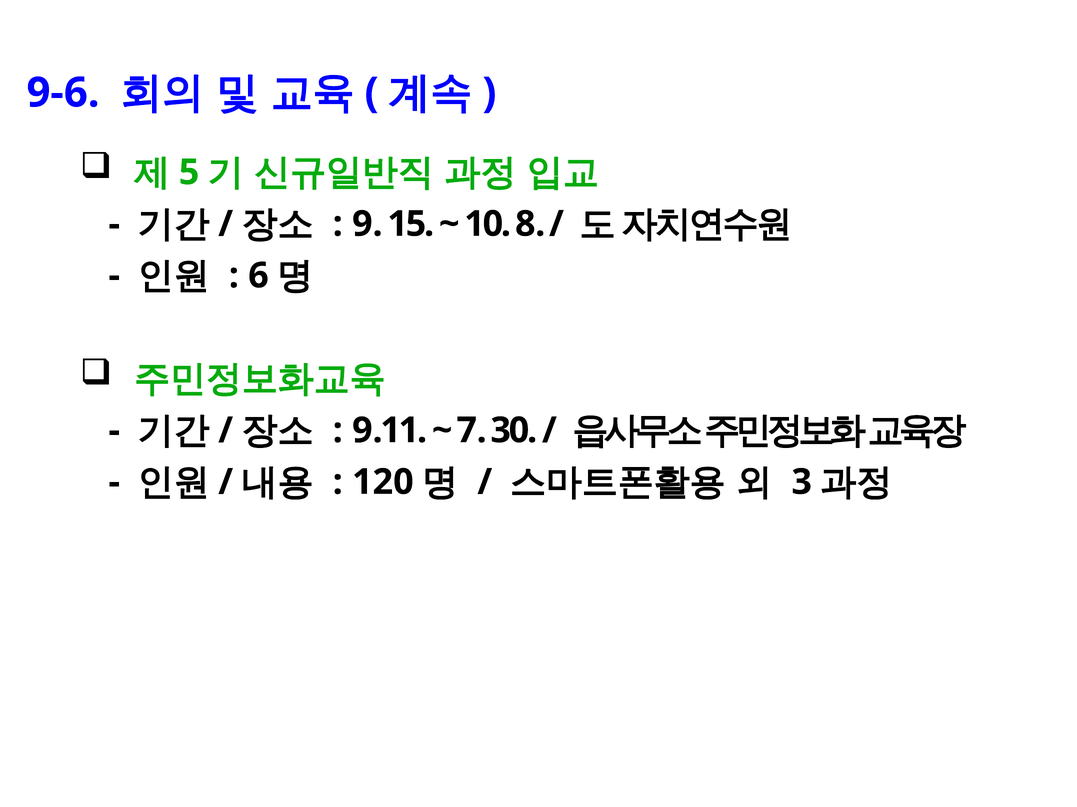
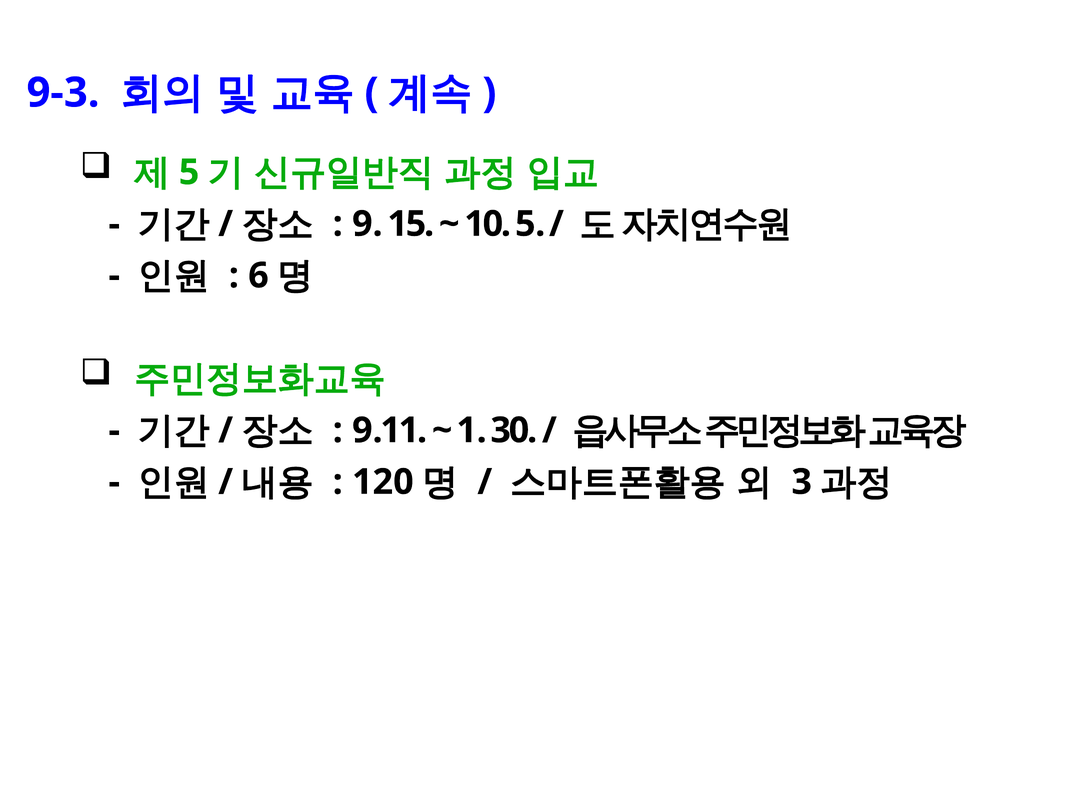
9-6: 9-6 -> 9-3 (63, 93)
10 8: 8 -> 5 (530, 224)
7: 7 -> 1 (472, 431)
